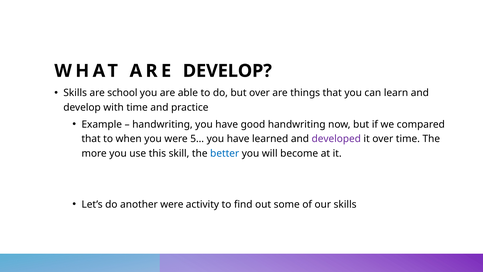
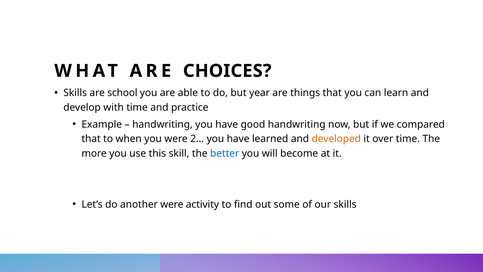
ARE DEVELOP: DEVELOP -> CHOICES (227, 71)
but over: over -> year (259, 93)
5…: 5… -> 2… (197, 139)
developed colour: purple -> orange (336, 139)
